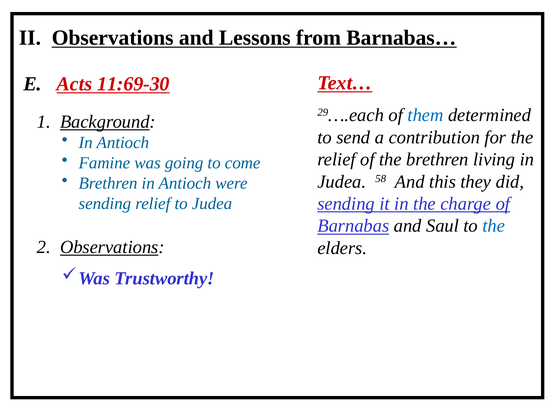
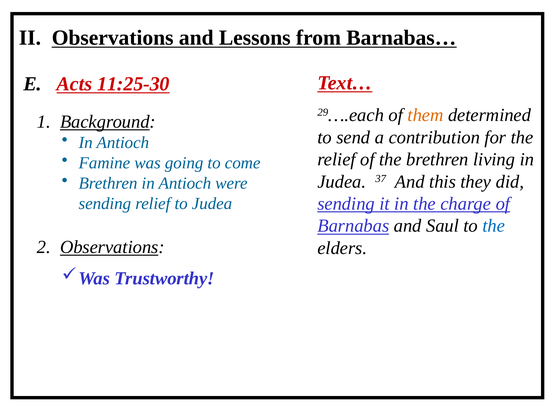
11:69-30: 11:69-30 -> 11:25-30 (133, 84)
them colour: blue -> orange (426, 115)
58: 58 -> 37 (381, 179)
